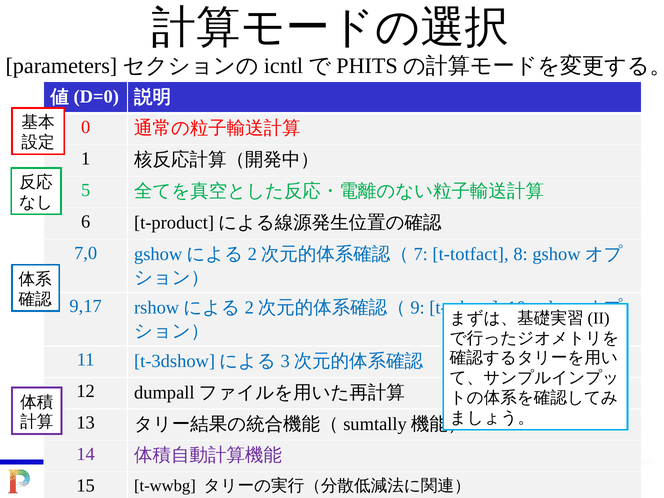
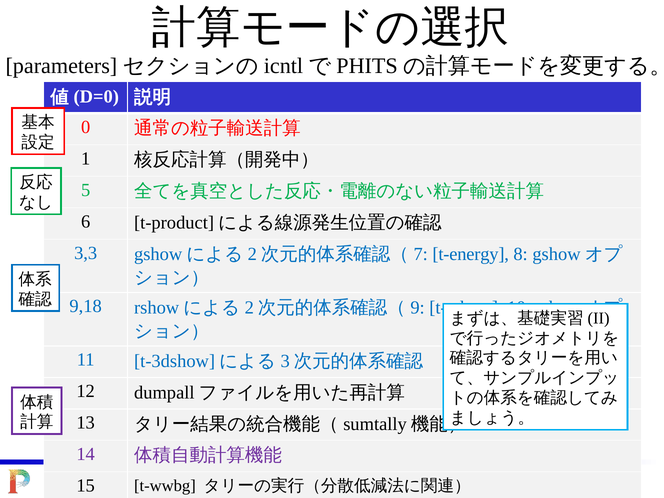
7,0: 7,0 -> 3,3 (86, 253)
t-totfact: t-totfact -> t-energy (471, 254)
9,17: 9,17 -> 9,18 (86, 306)
